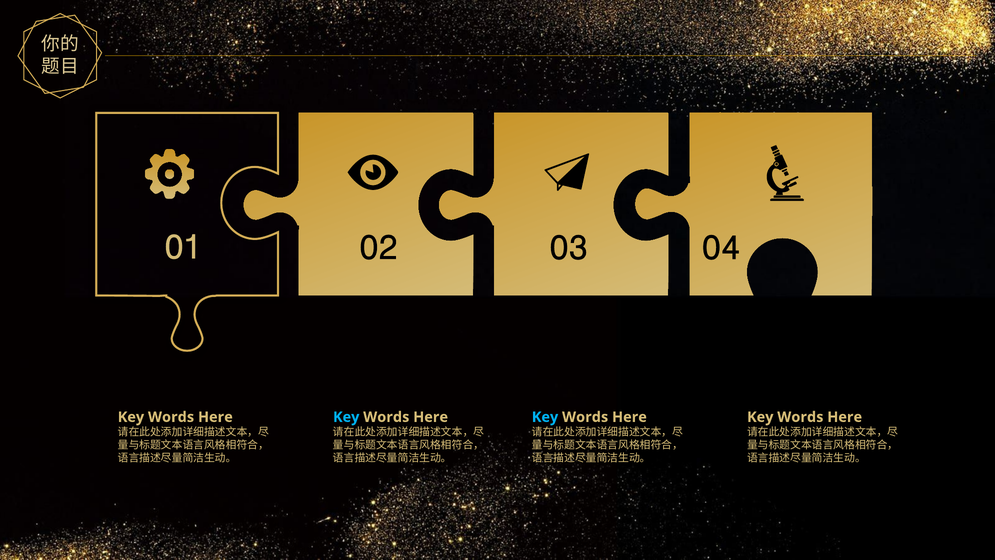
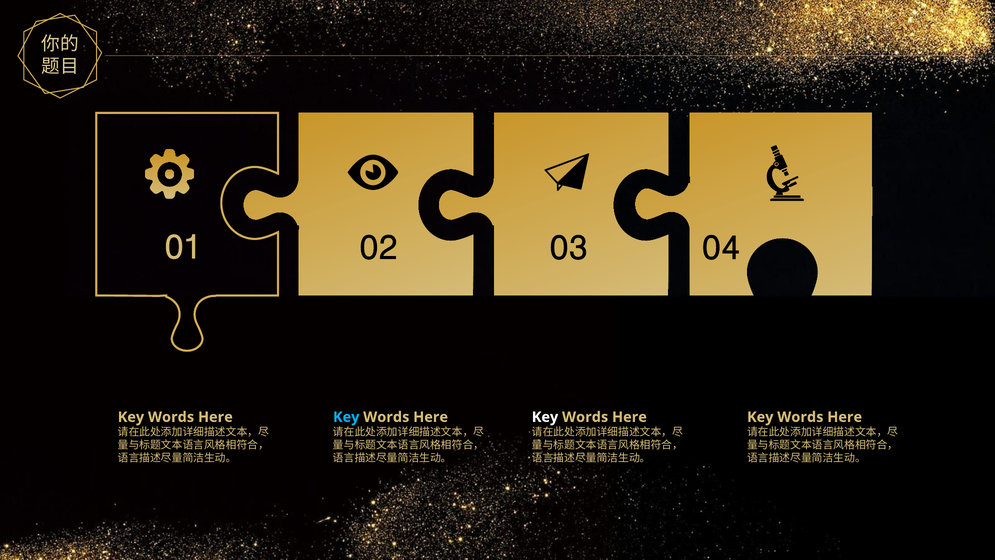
Key colour: light blue -> white (545, 417)
